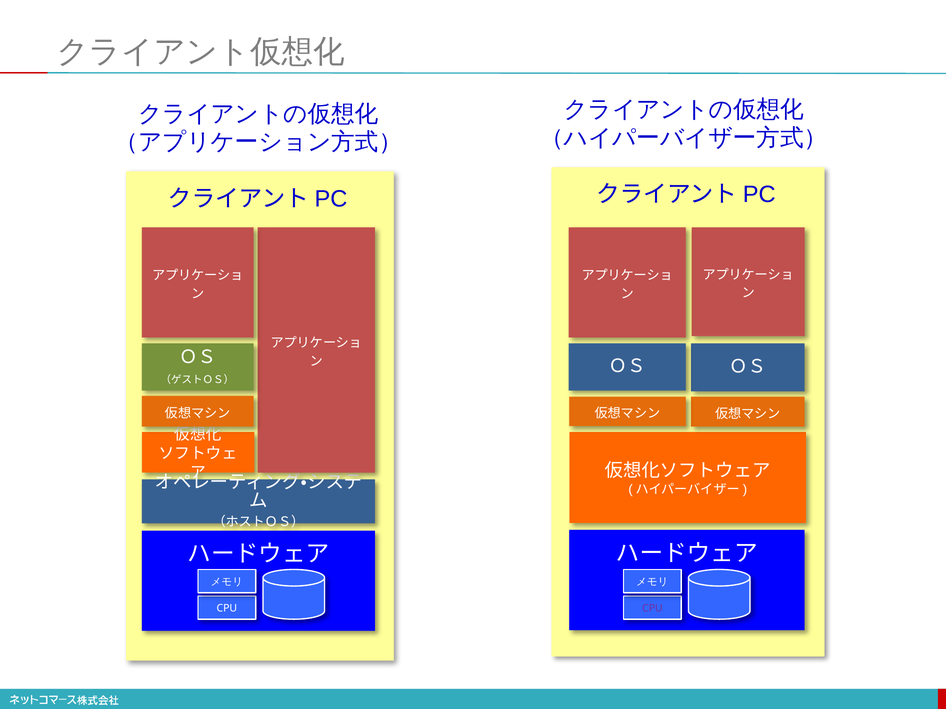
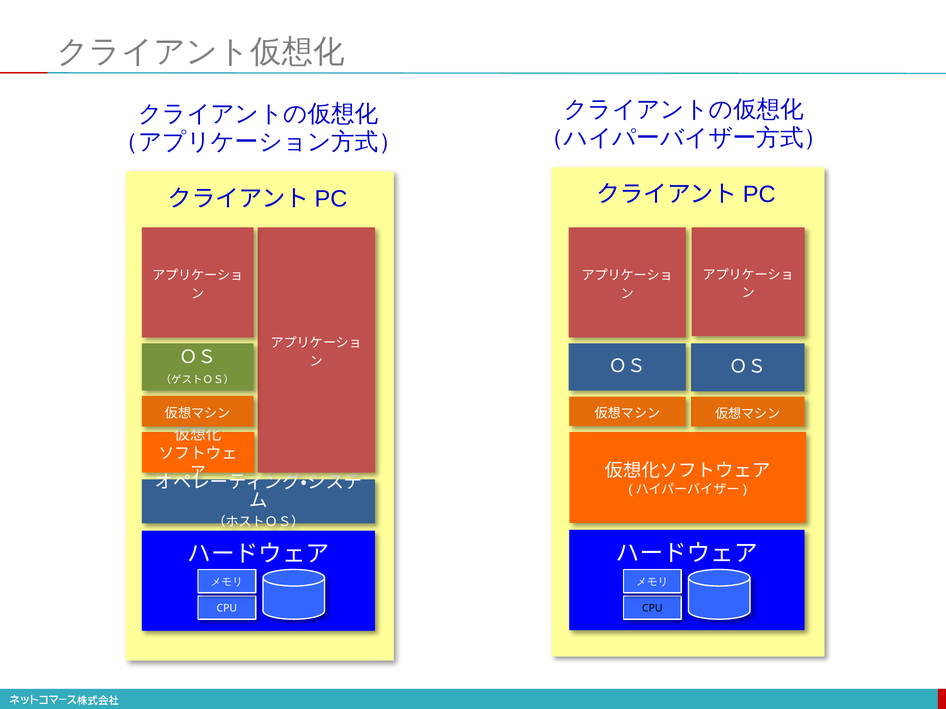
CPU colour: purple -> black (652, 609)
